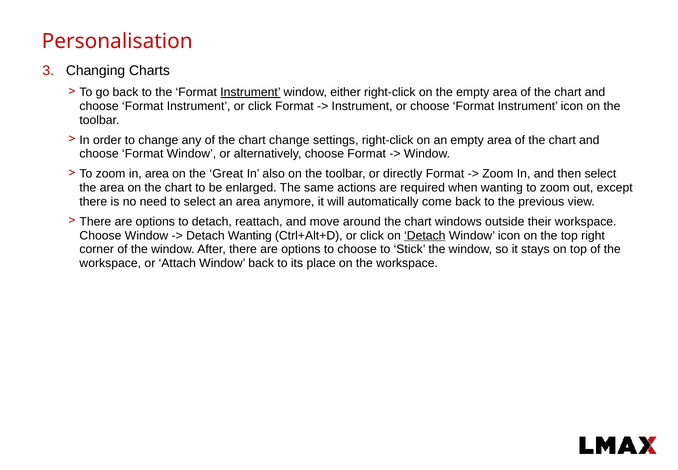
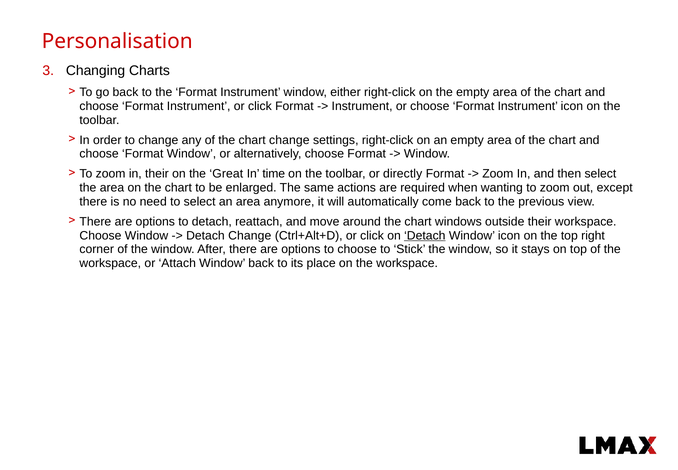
Instrument underline: present -> none (250, 92)
in area: area -> their (157, 174)
also: also -> time (274, 174)
Detach Wanting: Wanting -> Change (250, 235)
